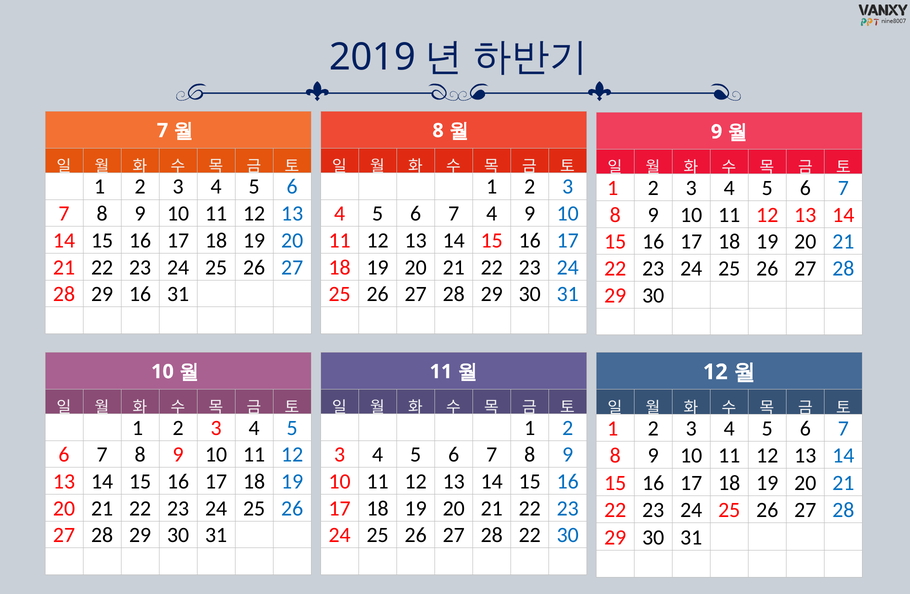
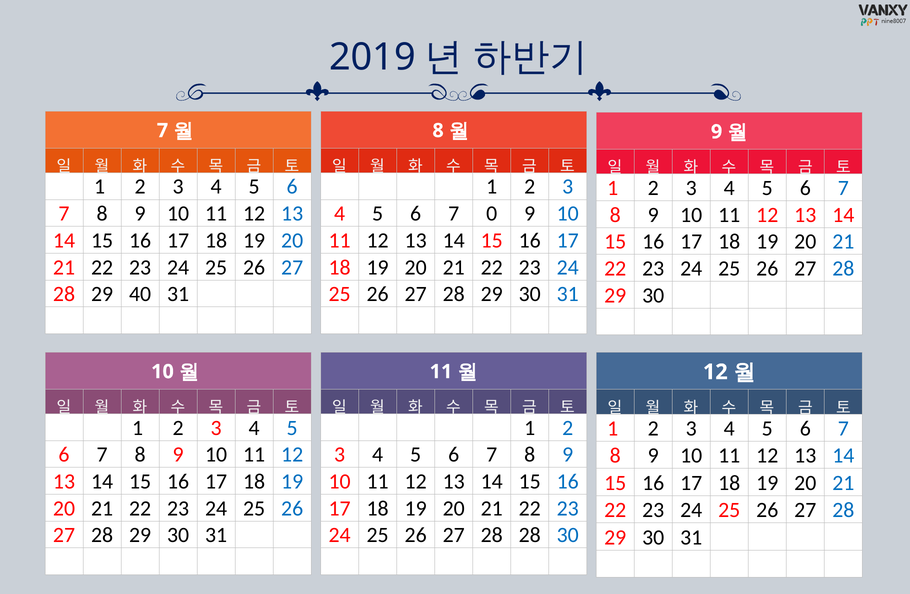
7 4: 4 -> 0 (492, 214)
29 16: 16 -> 40 (140, 294)
28 22: 22 -> 28 (530, 535)
